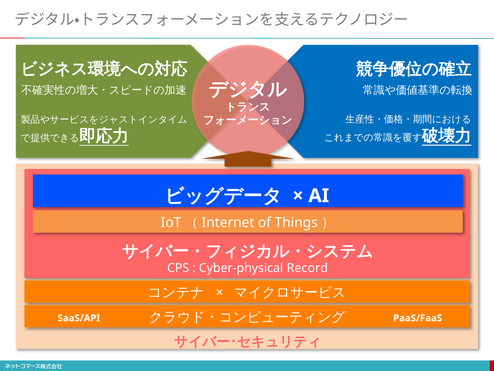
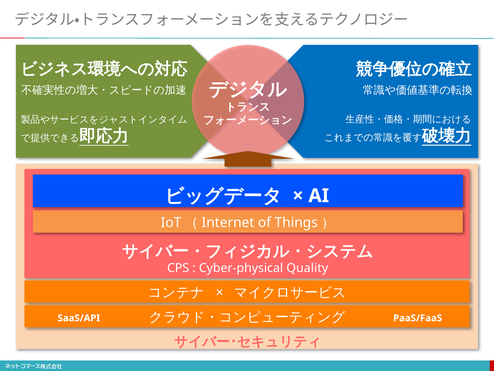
Record: Record -> Quality (307, 268)
